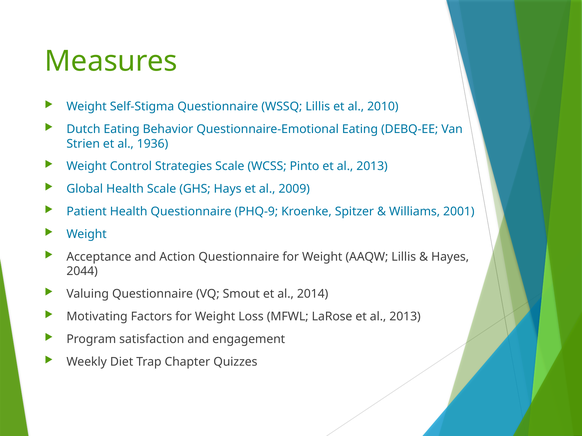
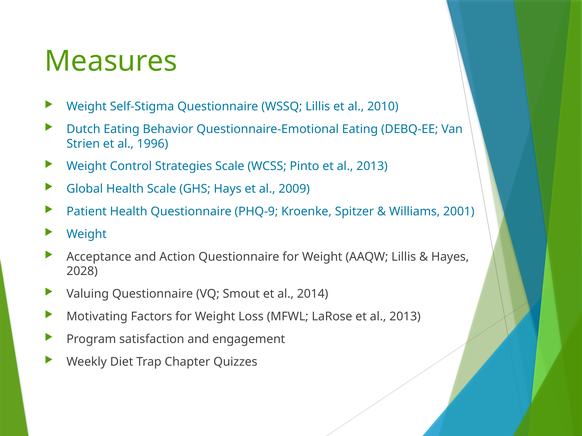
1936: 1936 -> 1996 (153, 144)
2044: 2044 -> 2028 (82, 272)
